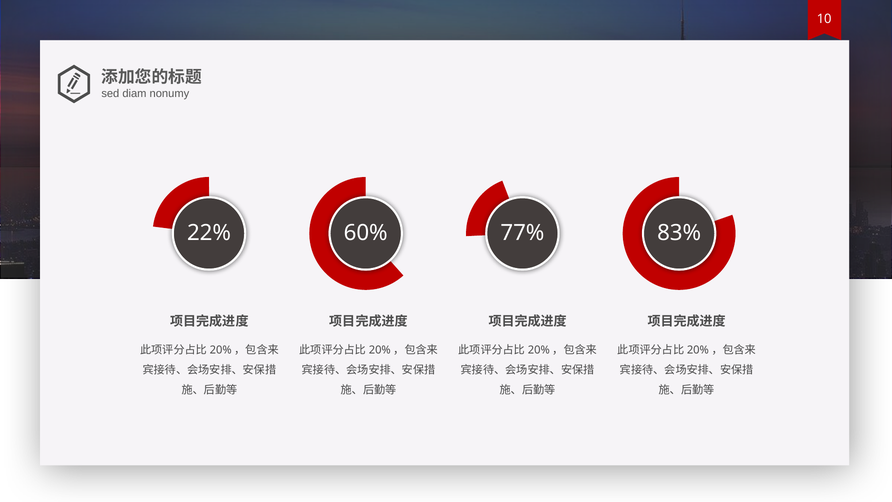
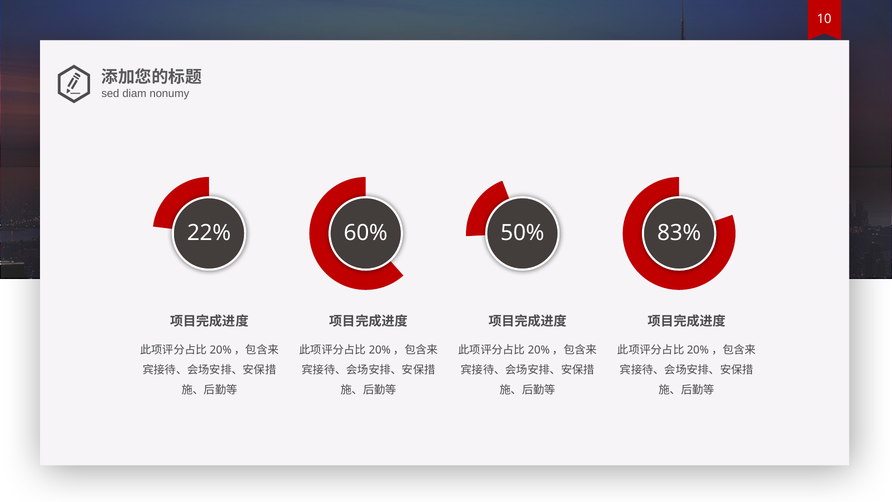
77%: 77% -> 50% (522, 233)
